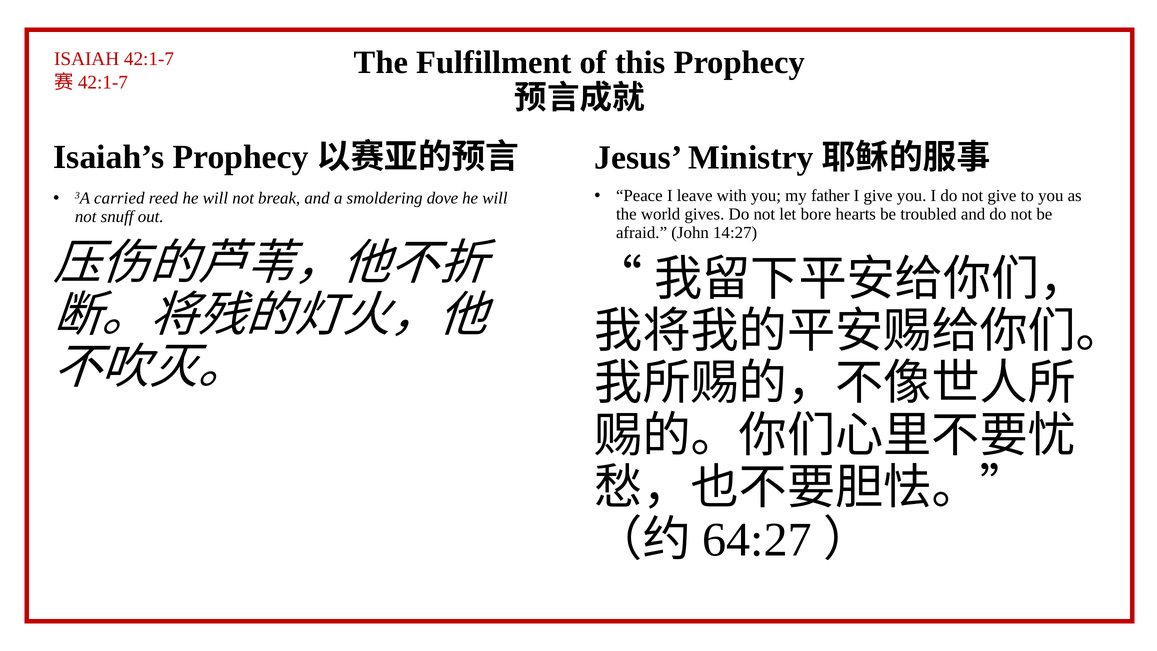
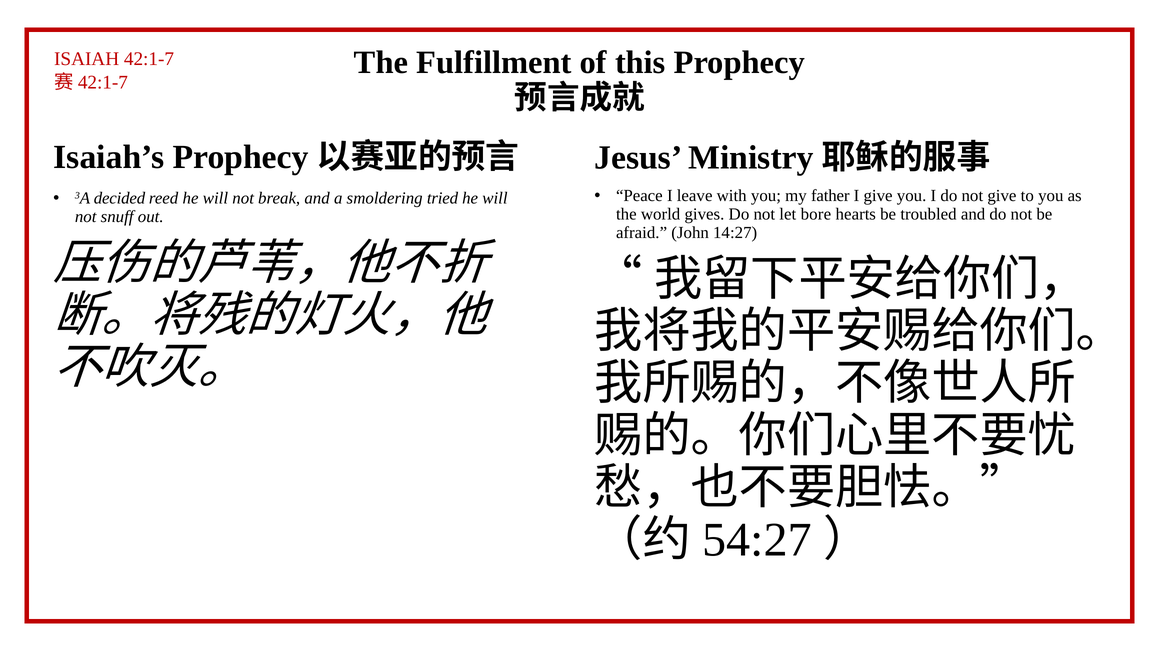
carried: carried -> decided (119, 198)
dove: dove -> tried (443, 198)
64:27: 64:27 -> 54:27 (757, 540)
